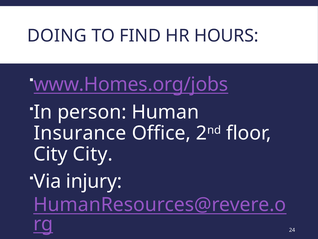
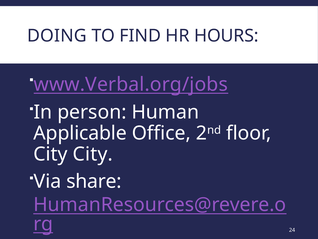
www.Homes.org/jobs: www.Homes.org/jobs -> www.Verbal.org/jobs (131, 84)
Insurance: Insurance -> Applicable (80, 133)
injury: injury -> share (94, 181)
